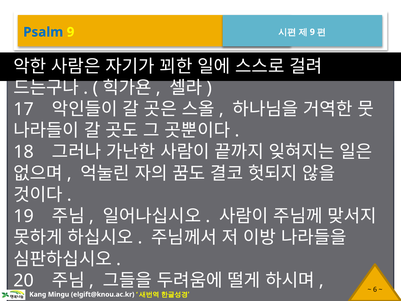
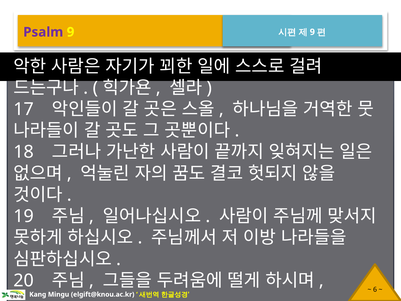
Psalm colour: blue -> purple (43, 32)
